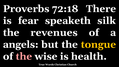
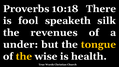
72:18: 72:18 -> 10:18 (65, 9)
fear: fear -> fool (28, 21)
angels: angels -> under (21, 44)
the colour: pink -> yellow (24, 56)
